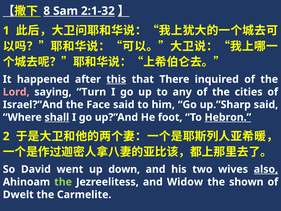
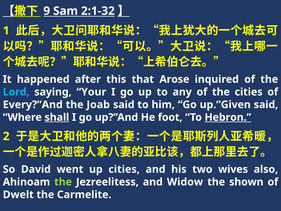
8: 8 -> 9 (47, 11)
this underline: present -> none (116, 79)
There: There -> Arose (174, 79)
Lord colour: pink -> light blue (16, 92)
Turn: Turn -> Your (91, 92)
Israel?”And: Israel?”And -> Every?”And (33, 105)
Face: Face -> Joab (98, 105)
up.”Sharp: up.”Sharp -> up.”Given (225, 105)
up down: down -> cities (124, 169)
also underline: present -> none (266, 169)
